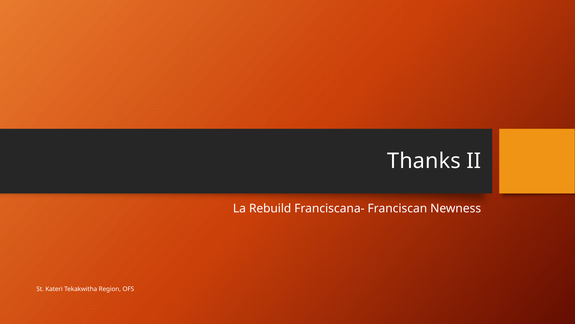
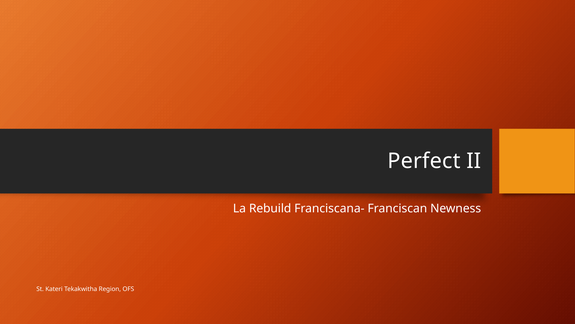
Thanks: Thanks -> Perfect (424, 161)
